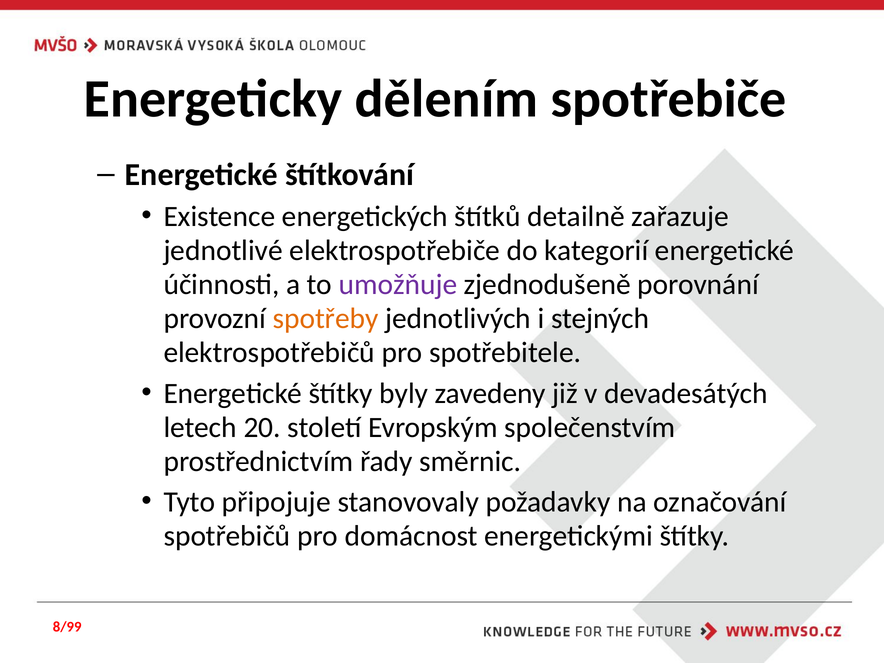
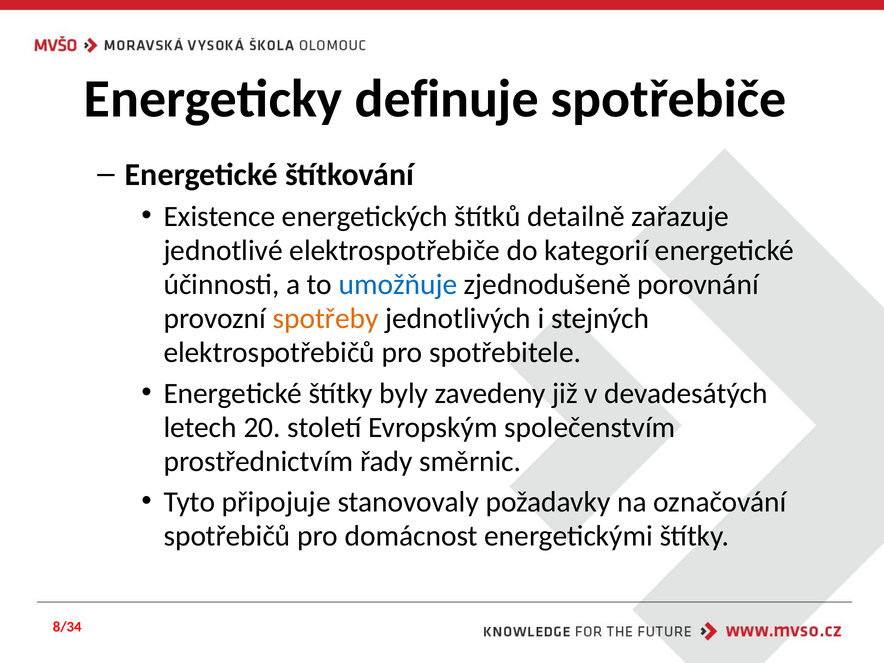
dělením: dělením -> definuje (447, 99)
umožňuje colour: purple -> blue (398, 285)
8/99: 8/99 -> 8/34 (67, 627)
